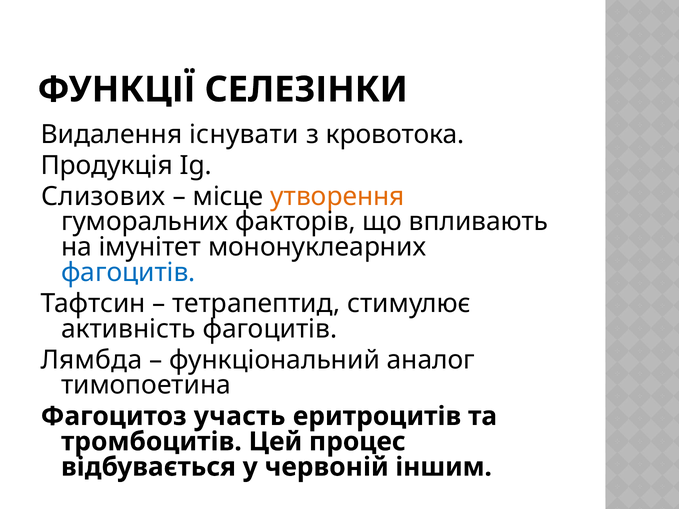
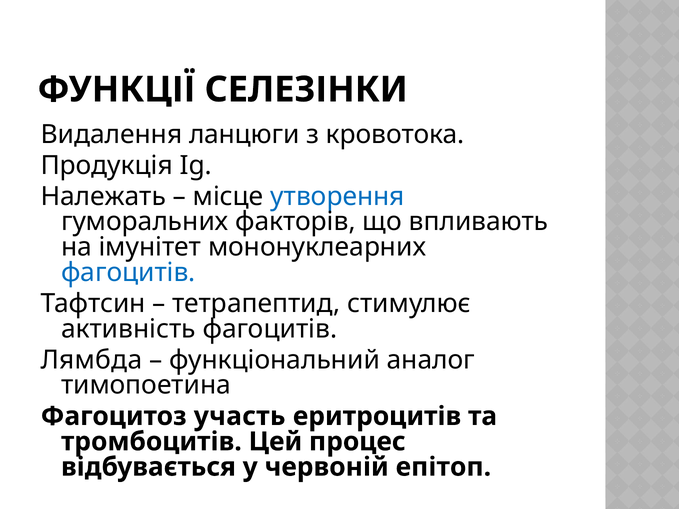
існувати: існувати -> ланцюги (244, 134)
Слизових: Слизових -> Належать (103, 197)
утворення colour: orange -> blue (338, 197)
іншим: іншим -> епітоп (443, 467)
